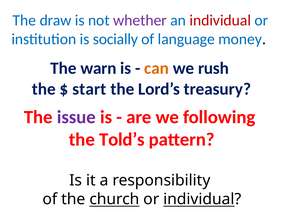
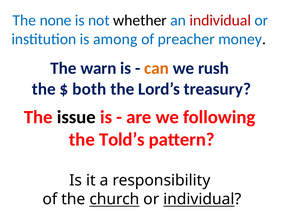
draw: draw -> none (56, 20)
whether colour: purple -> black (140, 20)
socially: socially -> among (115, 39)
language: language -> preacher (186, 39)
start: start -> both (89, 89)
issue colour: purple -> black (76, 117)
